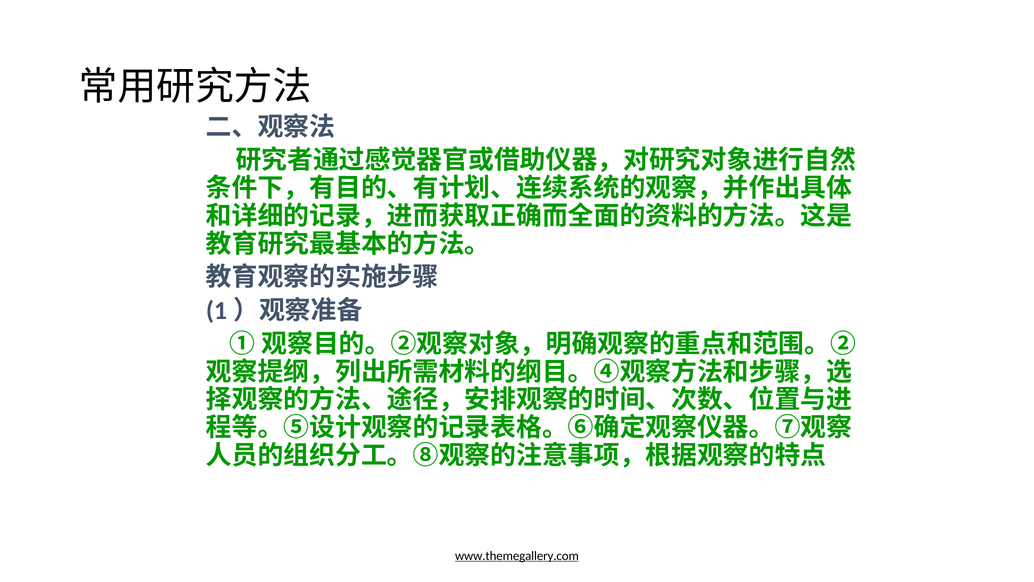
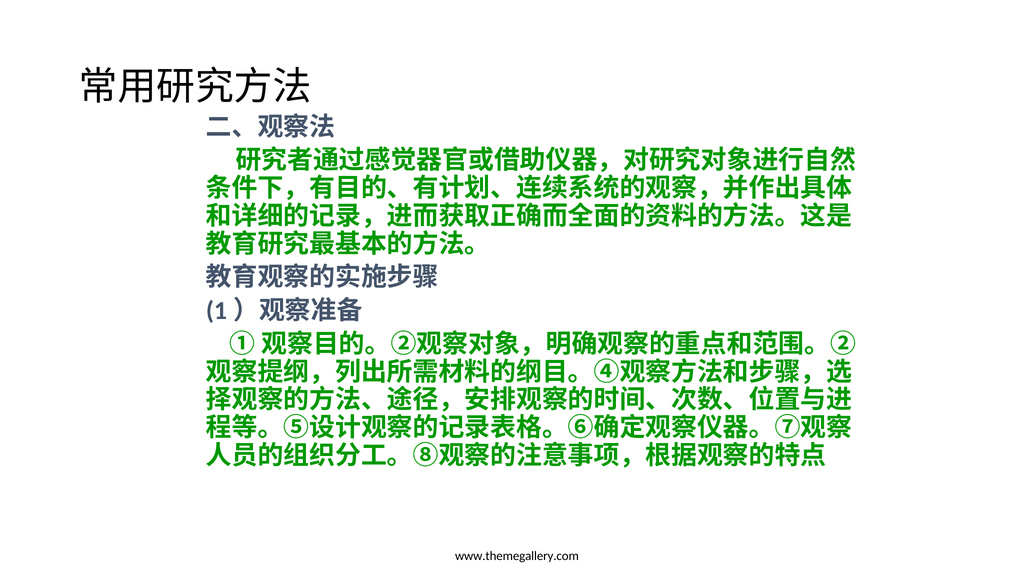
www.themegallery.com underline: present -> none (517, 555)
